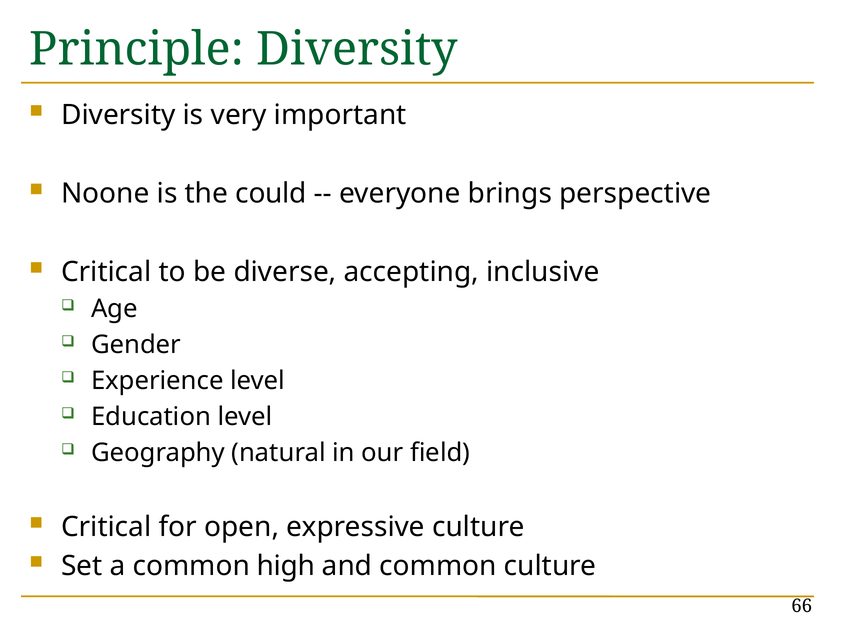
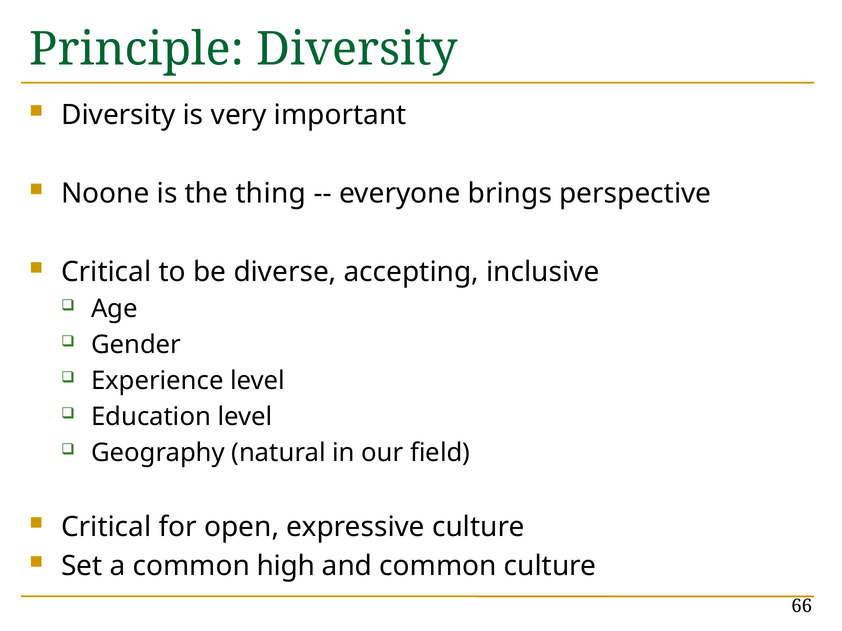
could: could -> thing (271, 193)
